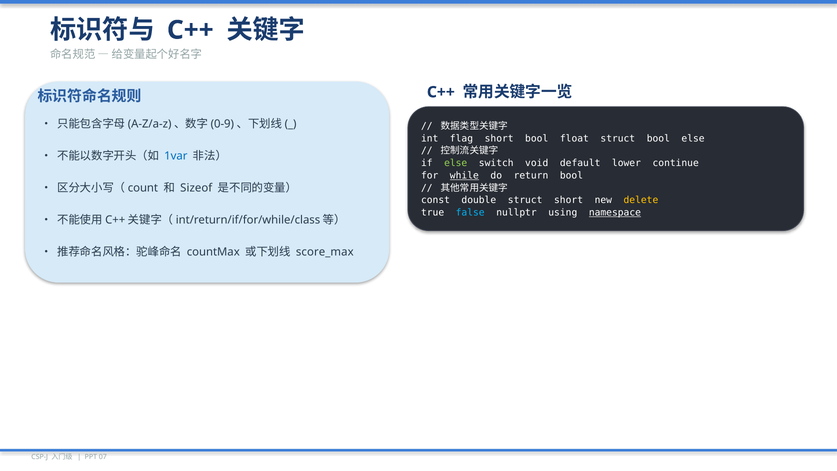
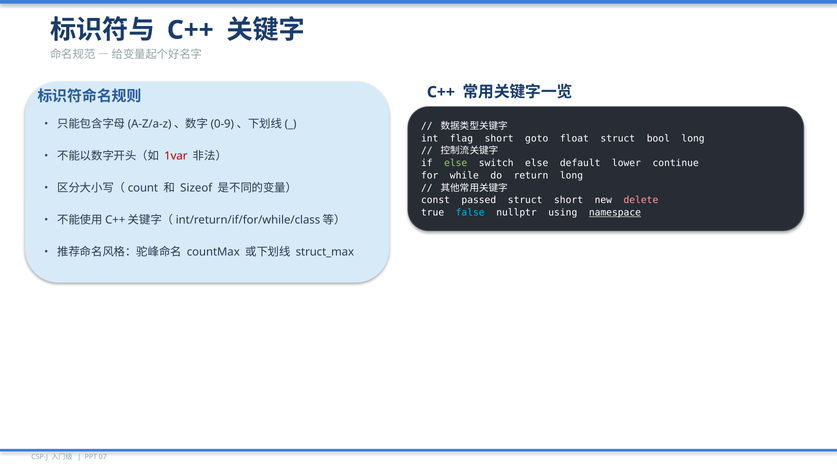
short bool: bool -> goto (537, 138)
bool else: else -> long (693, 138)
1var colour: blue -> red (176, 156)
switch void: void -> else (537, 163)
while underline: present -> none (464, 175)
return bool: bool -> long (571, 175)
double: double -> passed (479, 200)
delete colour: yellow -> pink (641, 200)
score_max: score_max -> struct_max (325, 252)
